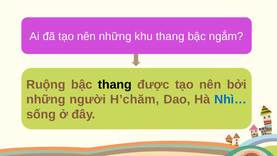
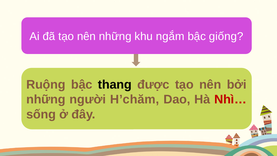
khu thang: thang -> ngắm (170, 36)
ngắm: ngắm -> giống (226, 36)
Nhì… colour: blue -> red (230, 99)
